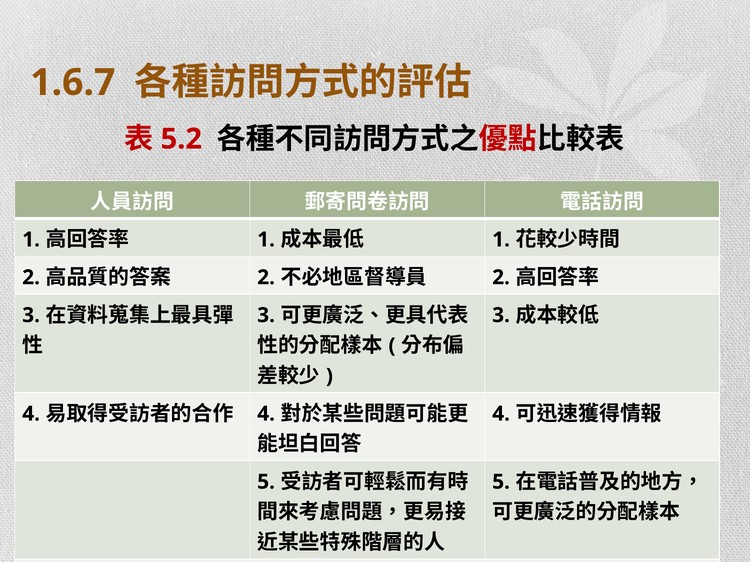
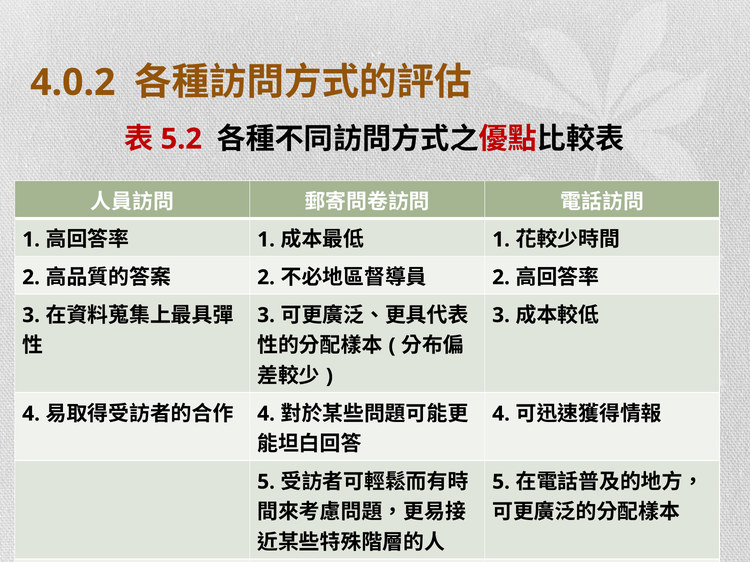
1.6.7: 1.6.7 -> 4.0.2 (73, 83)
